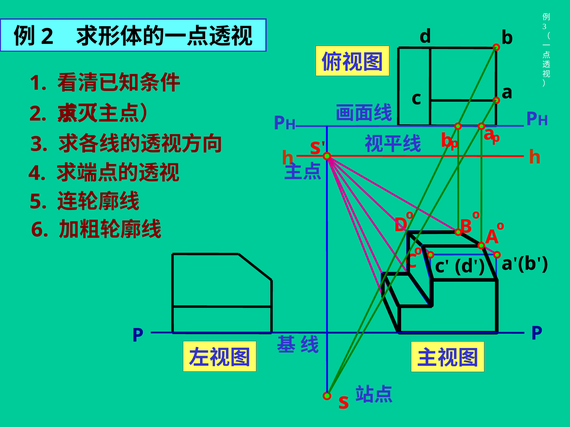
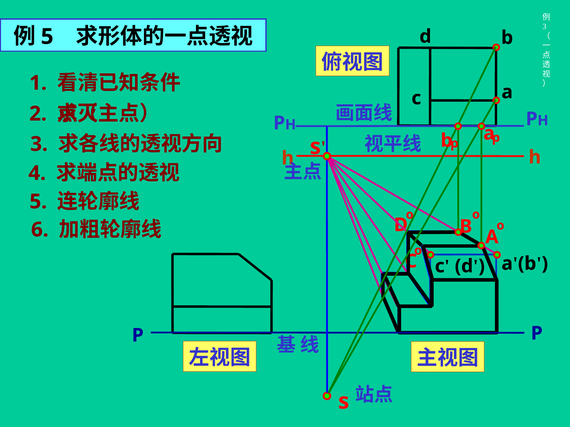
2: 2 -> 5 (47, 37)
